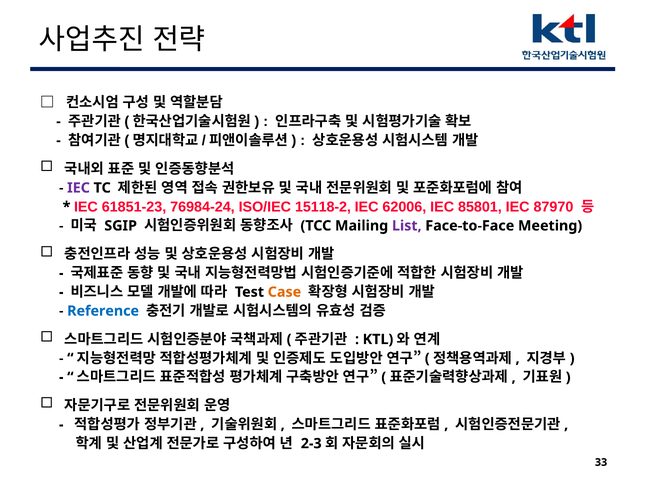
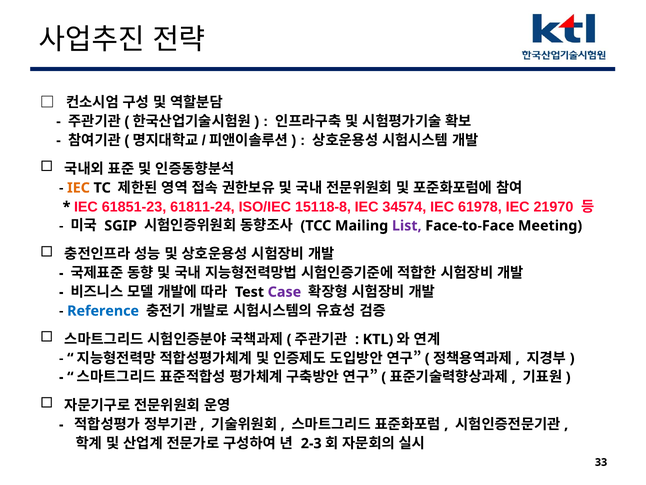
IEC colour: purple -> orange (79, 188)
76984-24: 76984-24 -> 61811-24 (202, 207)
15118-2: 15118-2 -> 15118-8 (323, 207)
62006: 62006 -> 34574 (404, 207)
85801: 85801 -> 61978 (480, 207)
87970: 87970 -> 21970 (553, 207)
Case colour: orange -> purple (284, 292)
